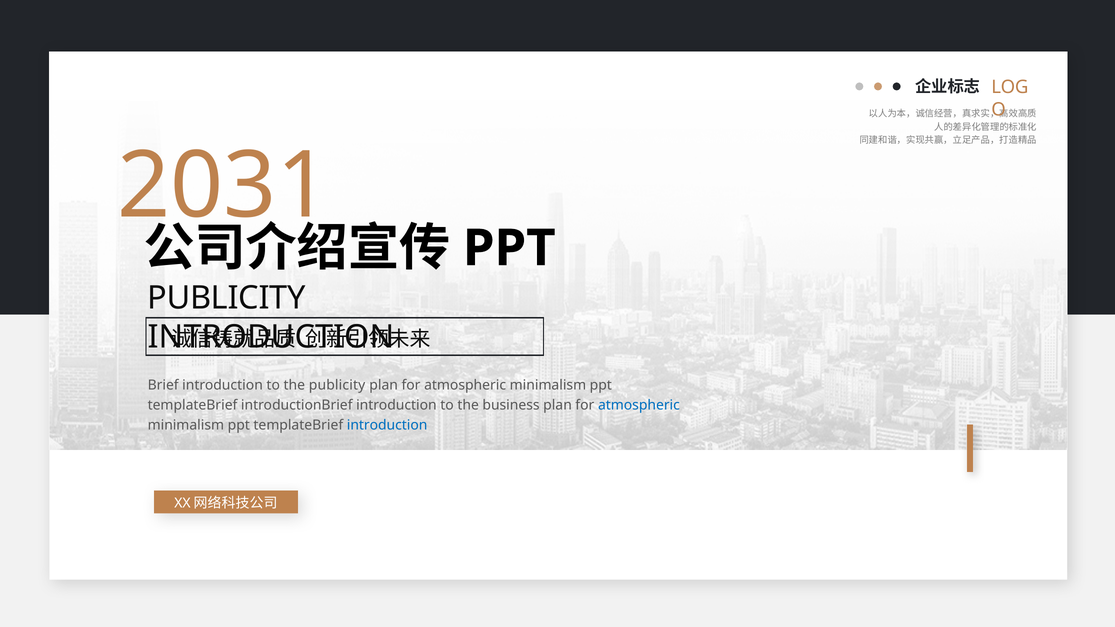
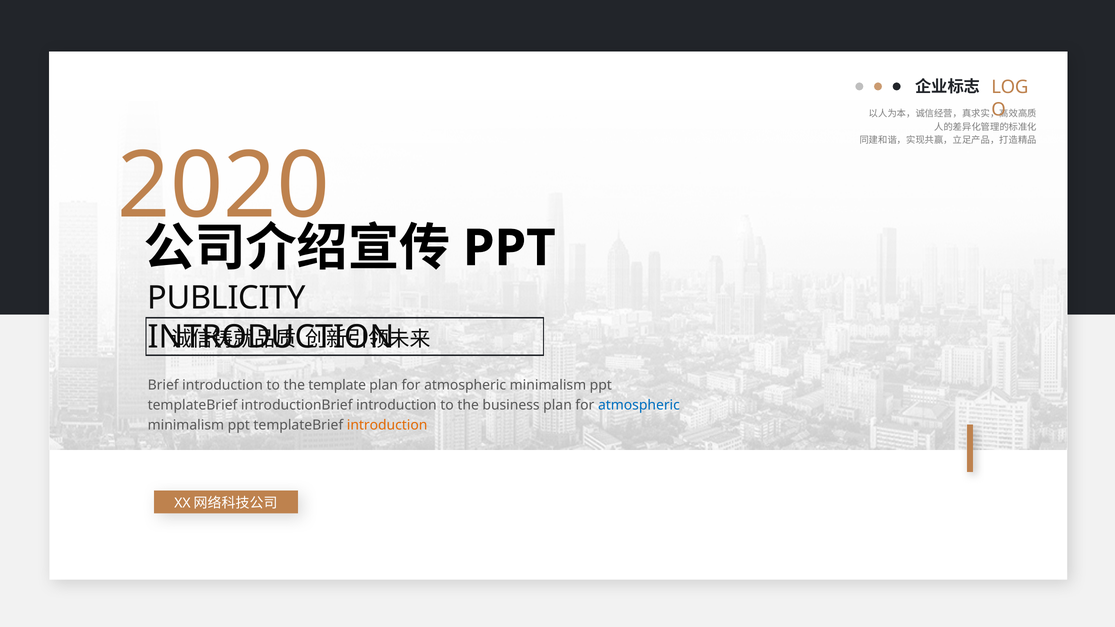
2031: 2031 -> 2020 (223, 186)
the publicity: publicity -> template (337, 385)
introduction colour: blue -> orange (387, 425)
